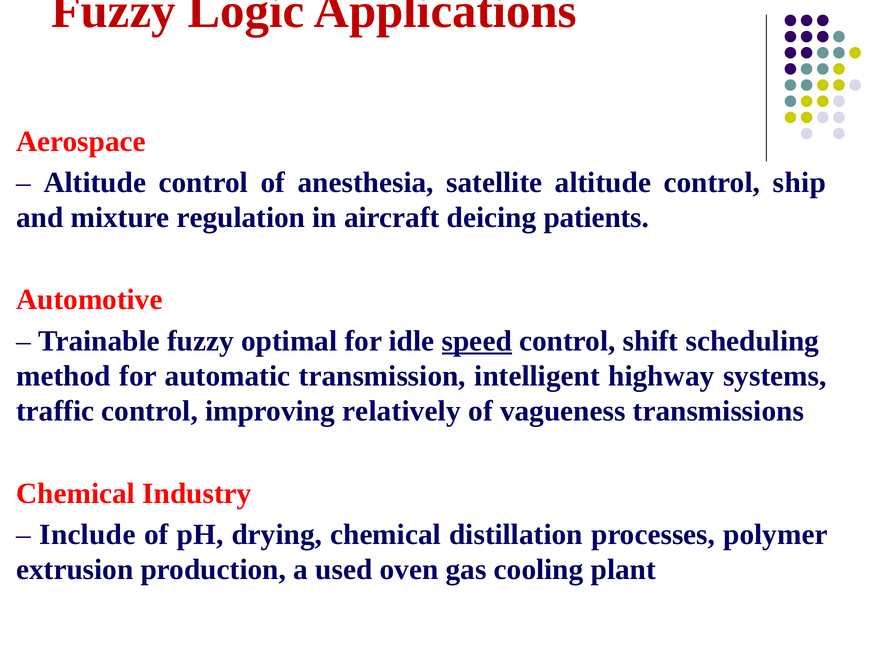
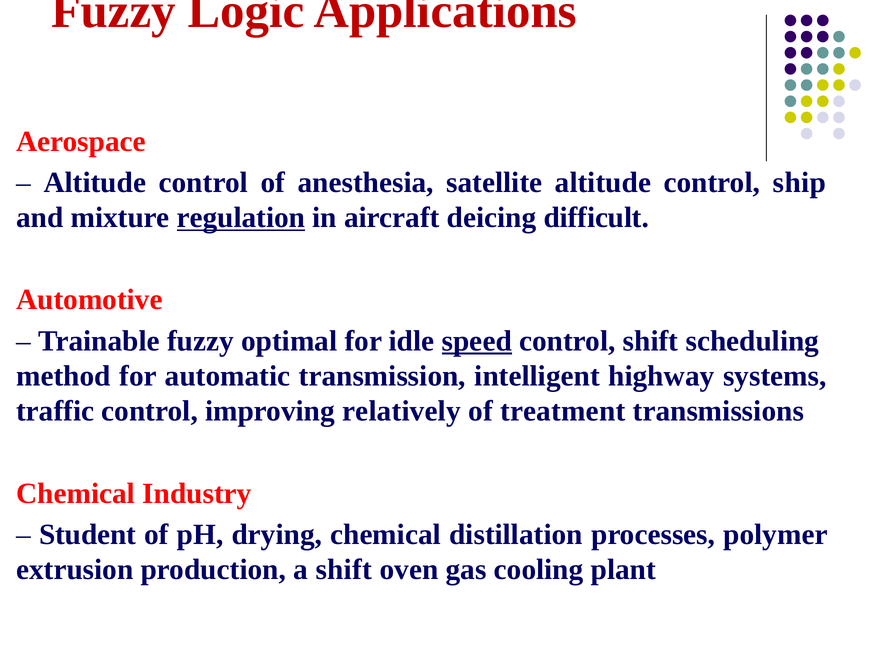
regulation underline: none -> present (241, 218)
patients: patients -> difficult (596, 218)
vagueness: vagueness -> treatment (563, 411)
Include: Include -> Student (88, 534)
a used: used -> shift (344, 570)
